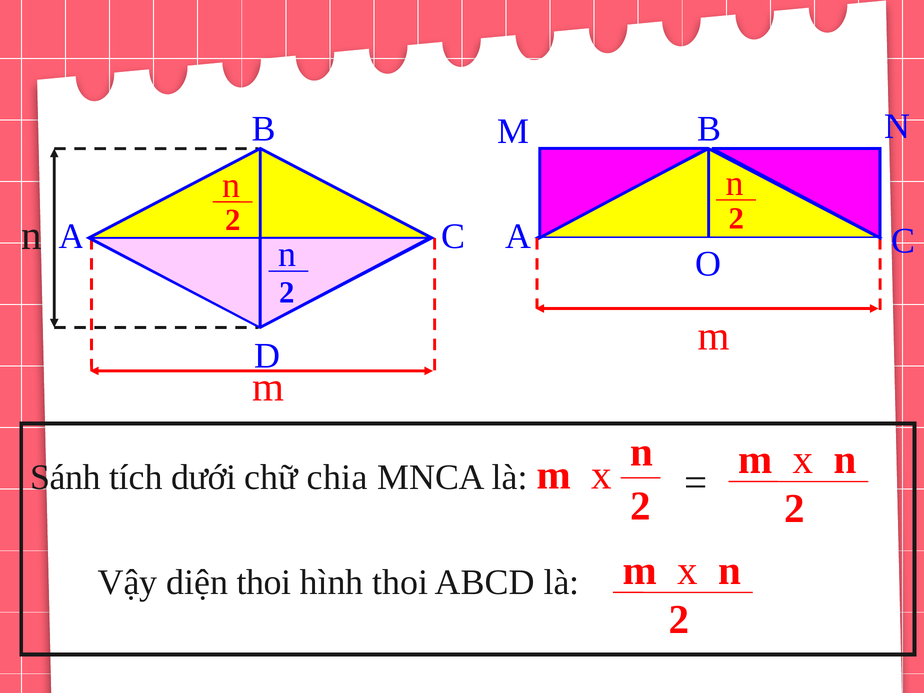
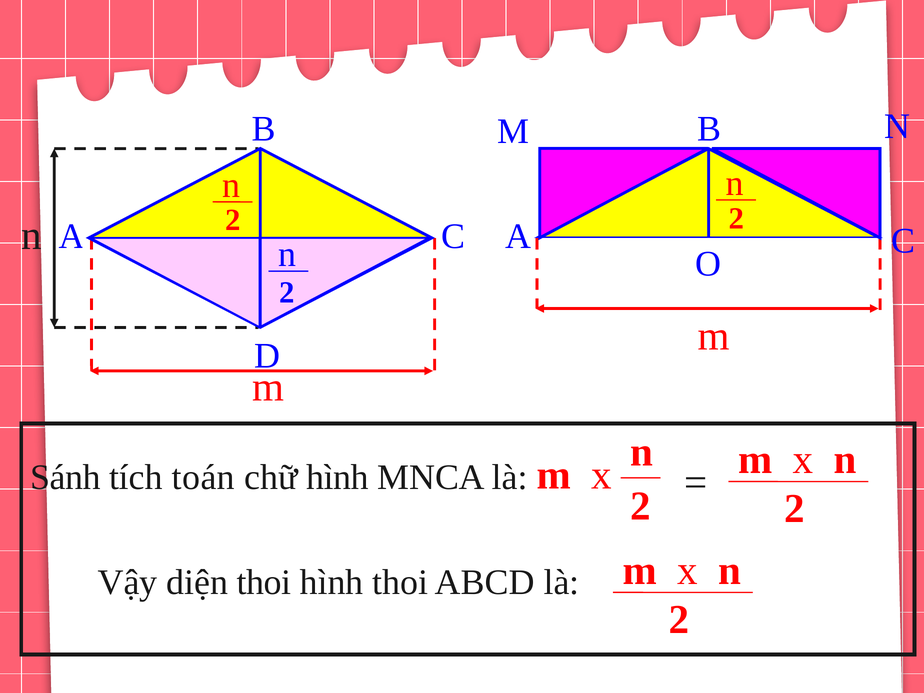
dưới: dưới -> toán (203, 477)
chữ chia: chia -> hình (338, 477)
